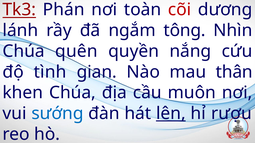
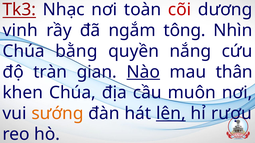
Phán: Phán -> Nhạc (64, 10)
lánh: lánh -> vinh (20, 30)
quên: quên -> bằng (76, 51)
tình: tình -> tràn (50, 72)
Nào underline: none -> present (143, 72)
sướng colour: blue -> orange (57, 114)
